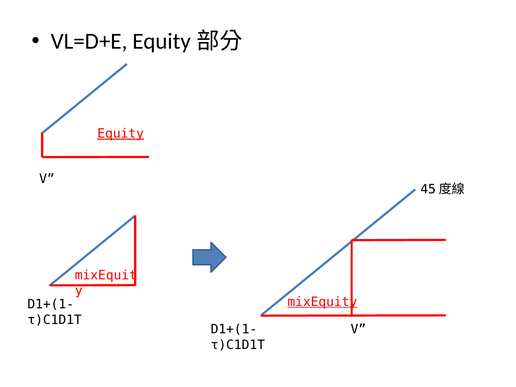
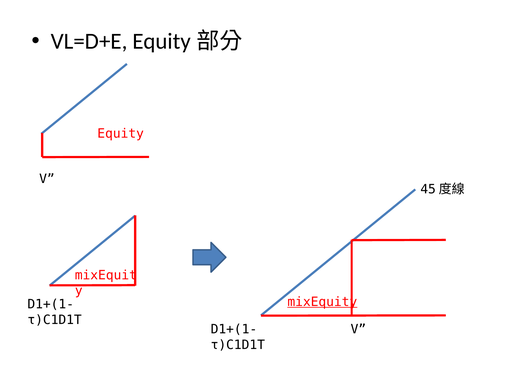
Equity underline: present -> none (121, 134)
